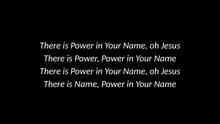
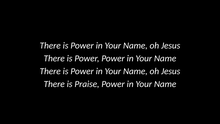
is Name: Name -> Praise (87, 84)
